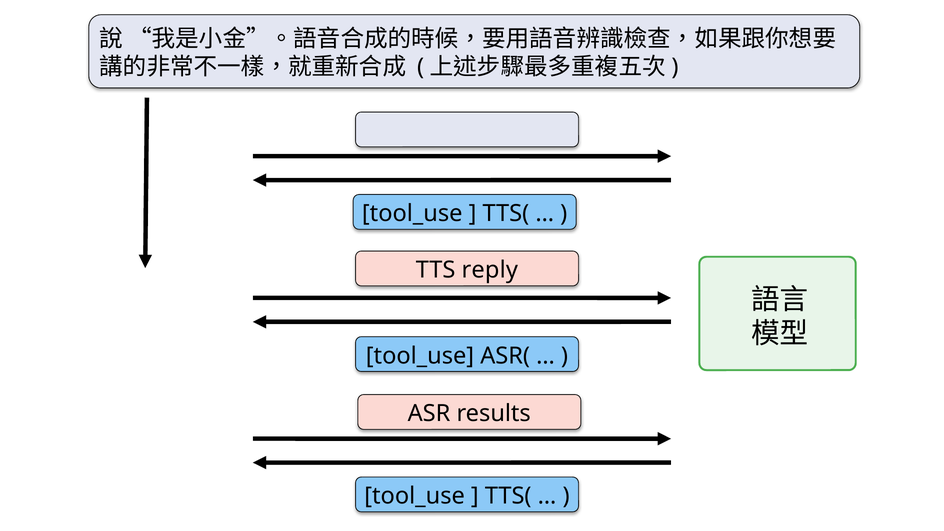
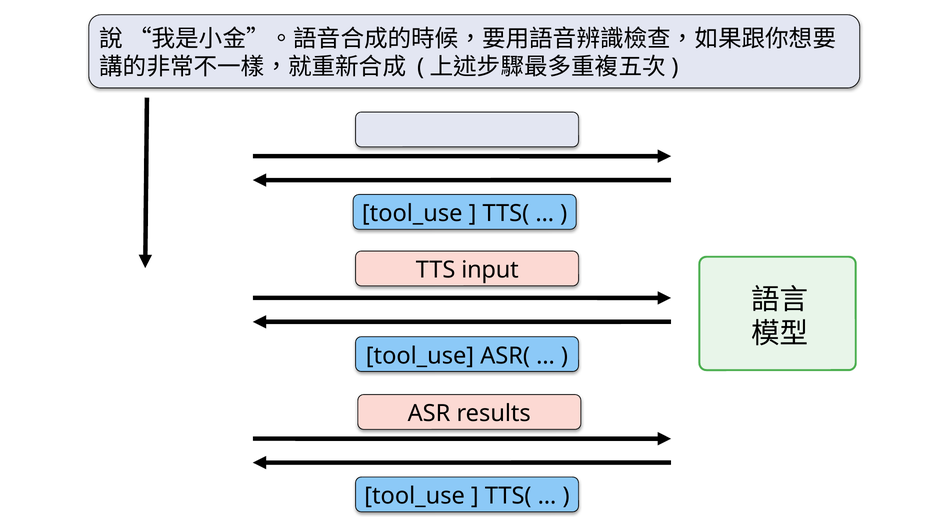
reply: reply -> input (490, 270)
